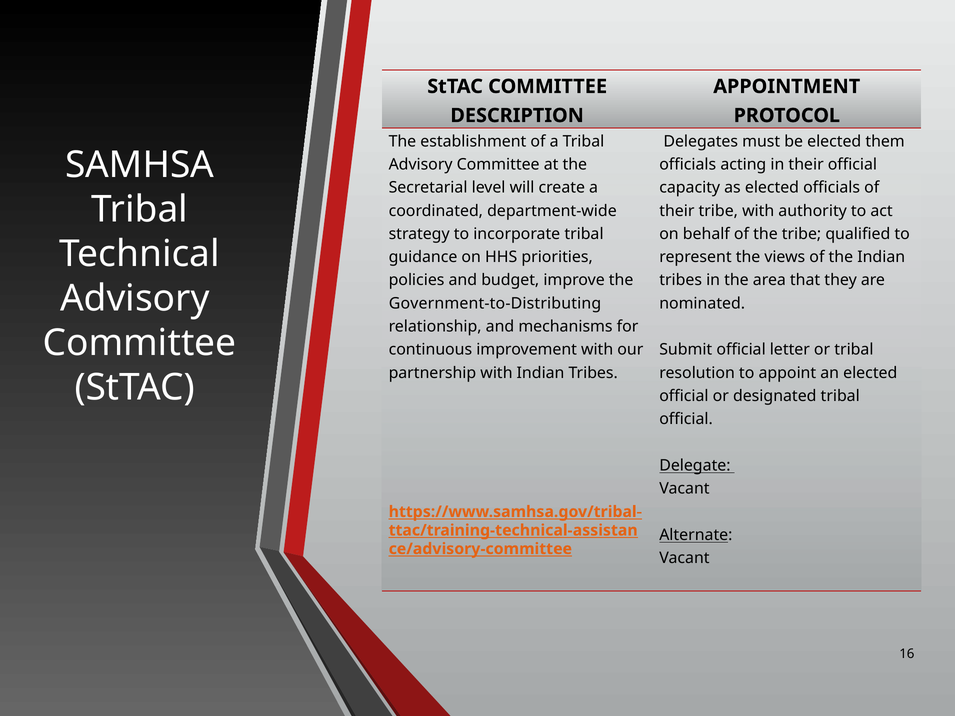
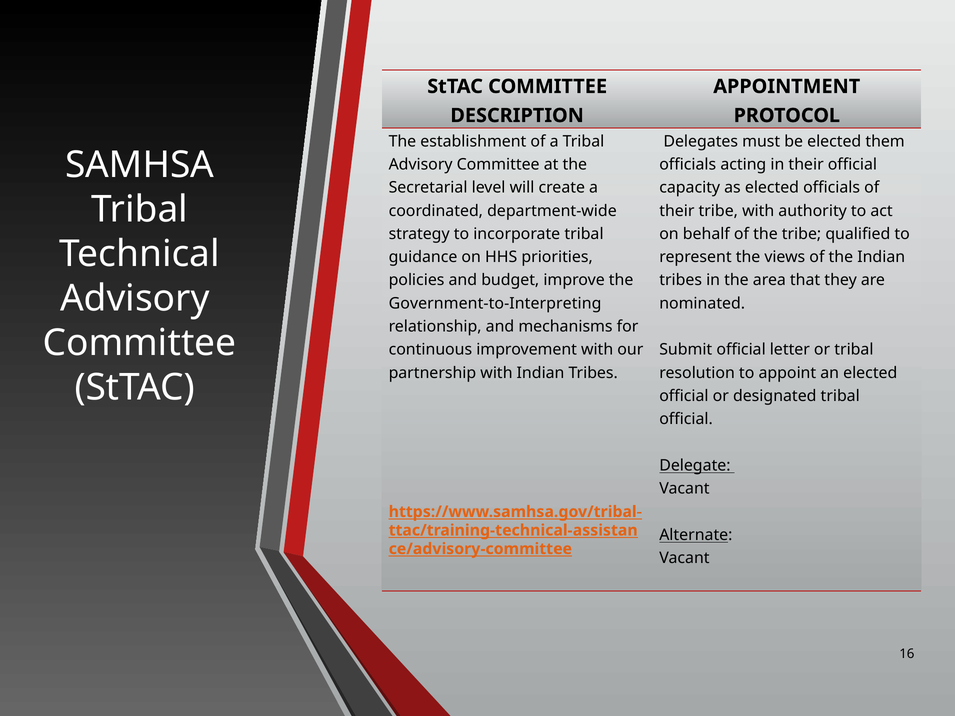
Government-to-Distributing: Government-to-Distributing -> Government-to-Interpreting (495, 304)
